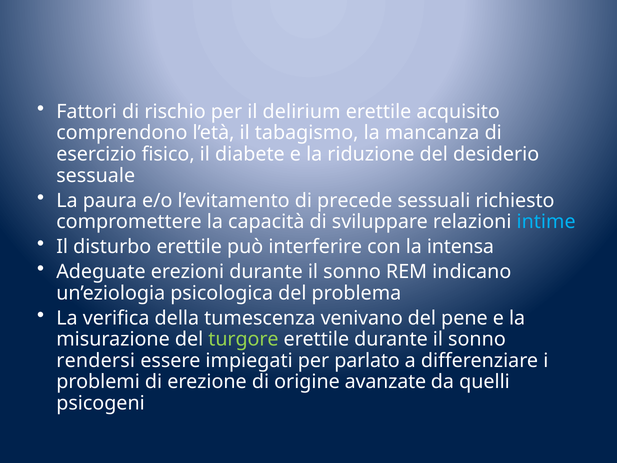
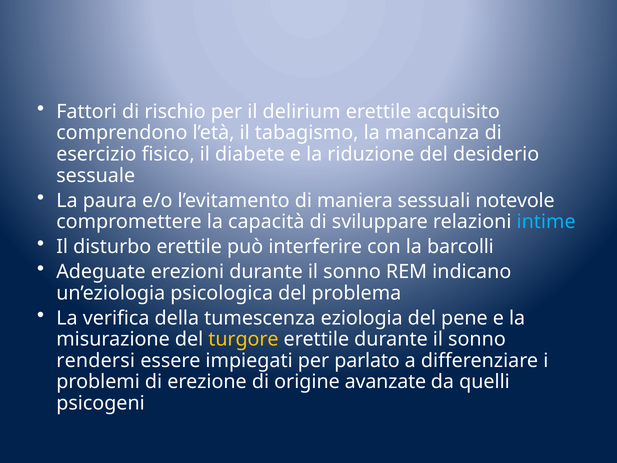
precede: precede -> maniera (355, 200)
richiesto: richiesto -> notevole (515, 200)
intensa: intensa -> barcolli (460, 247)
venivano: venivano -> eziologia (362, 318)
turgore colour: light green -> yellow (243, 339)
